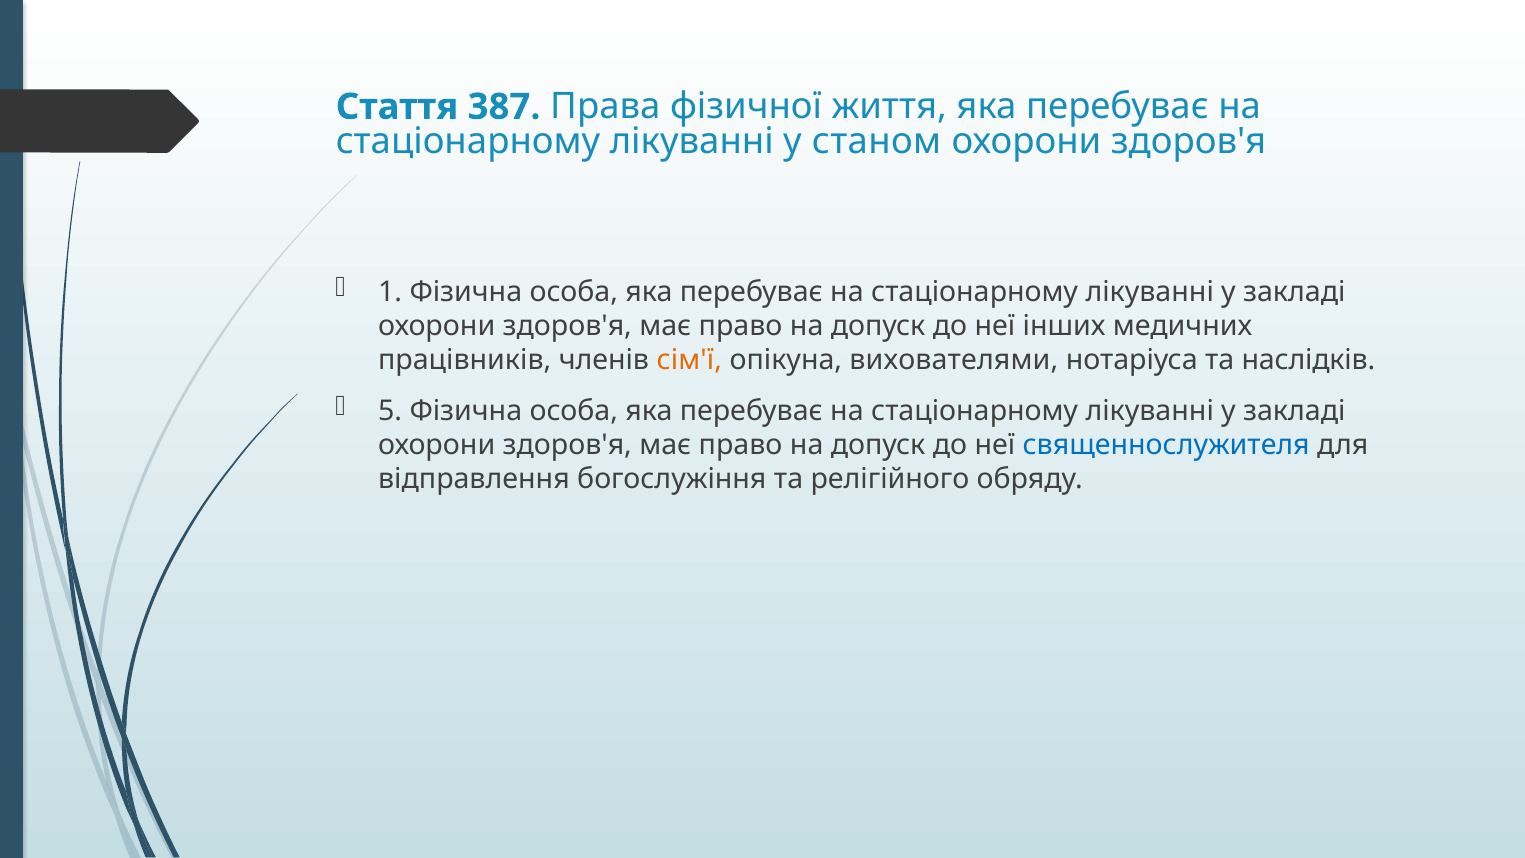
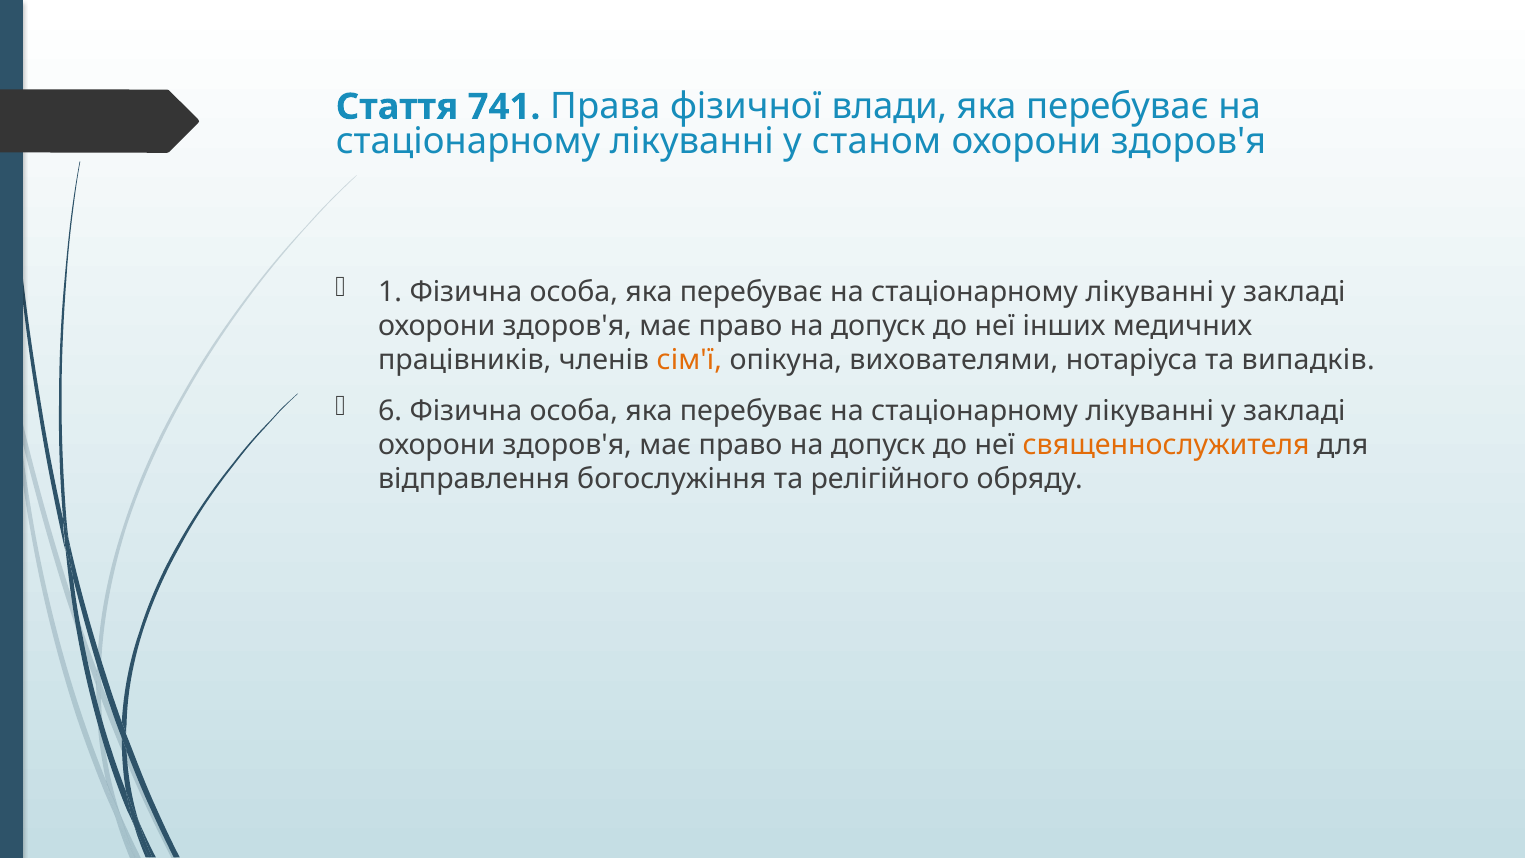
387: 387 -> 741 (504, 107)
життя: життя -> влади (889, 107)
наслідків: наслідків -> випадків (1308, 360)
5: 5 -> 6 (390, 411)
священнослужителя colour: blue -> orange (1166, 445)
